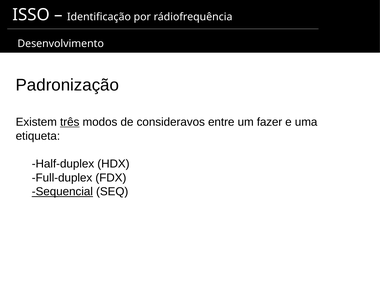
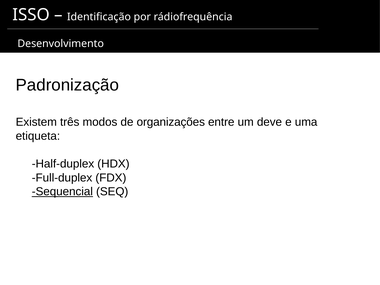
três underline: present -> none (70, 122)
consideravos: consideravos -> organizações (171, 122)
fazer: fazer -> deve (269, 122)
